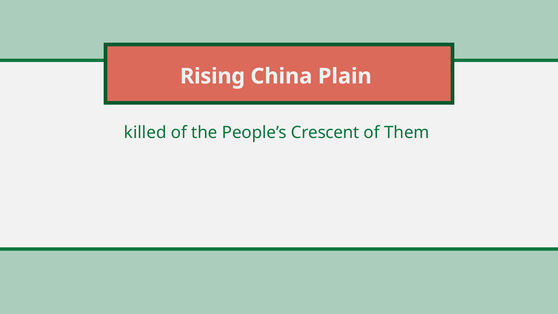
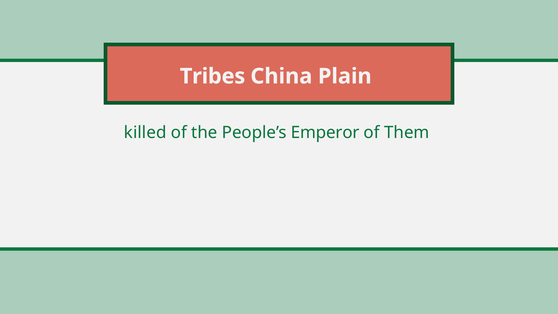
Rising: Rising -> Tribes (213, 76)
Crescent: Crescent -> Emperor (325, 132)
